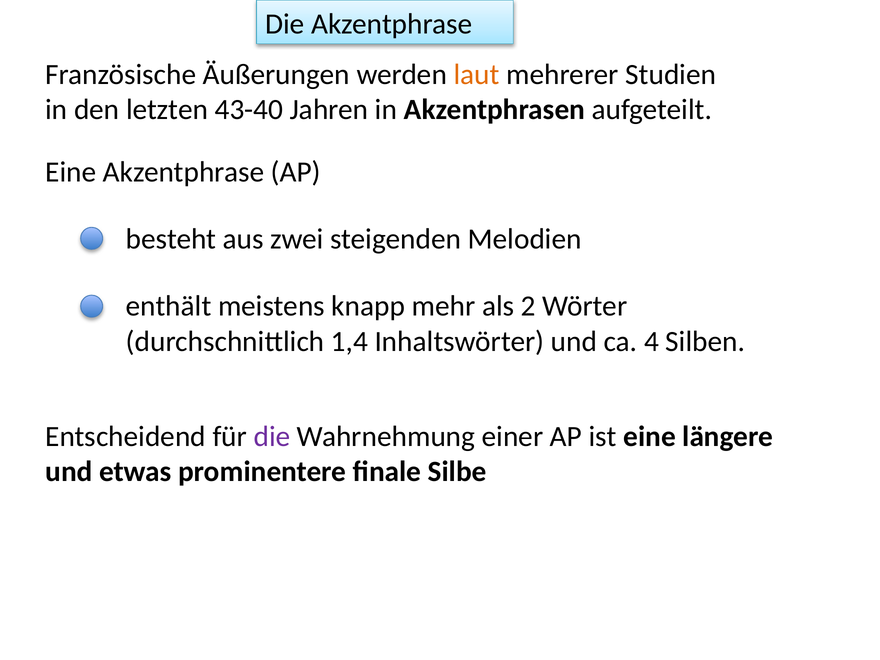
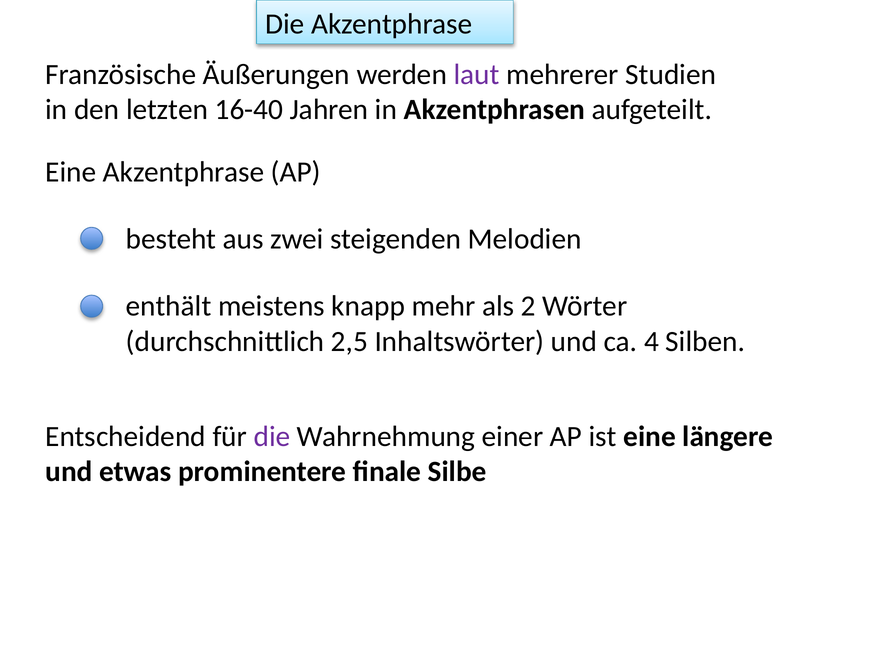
laut colour: orange -> purple (477, 74)
43-40: 43-40 -> 16-40 (249, 110)
1,4: 1,4 -> 2,5 (349, 341)
